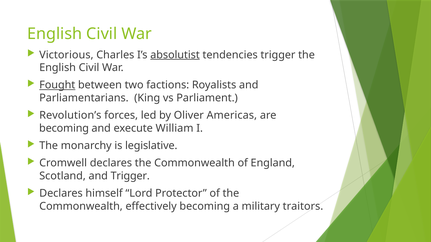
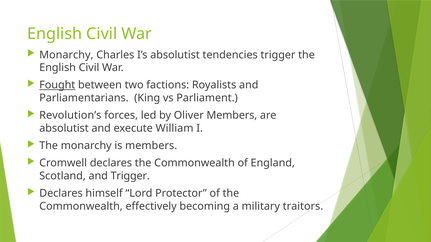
Victorious: Victorious -> Monarchy (66, 55)
absolutist underline: present -> none (175, 55)
Oliver Americas: Americas -> Members (232, 116)
becoming: becoming -> absolutist (64, 129)
is legislative: legislative -> members (151, 146)
